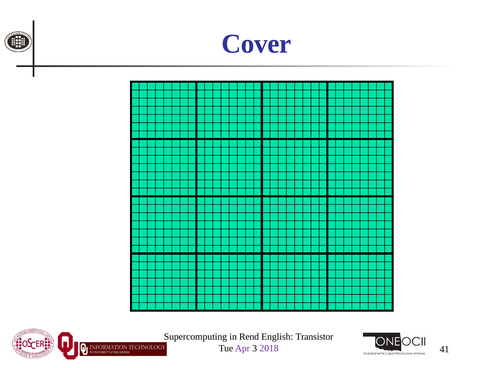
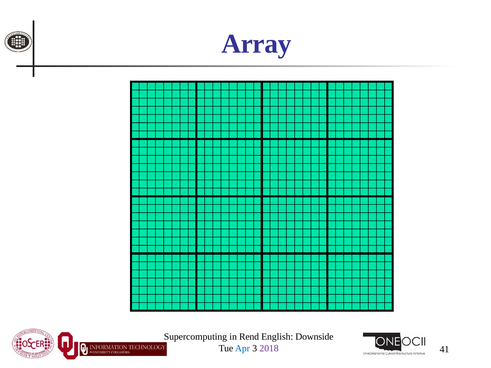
Cover: Cover -> Array (256, 44)
Transistor: Transistor -> Downside (314, 337)
Apr colour: purple -> blue (242, 348)
